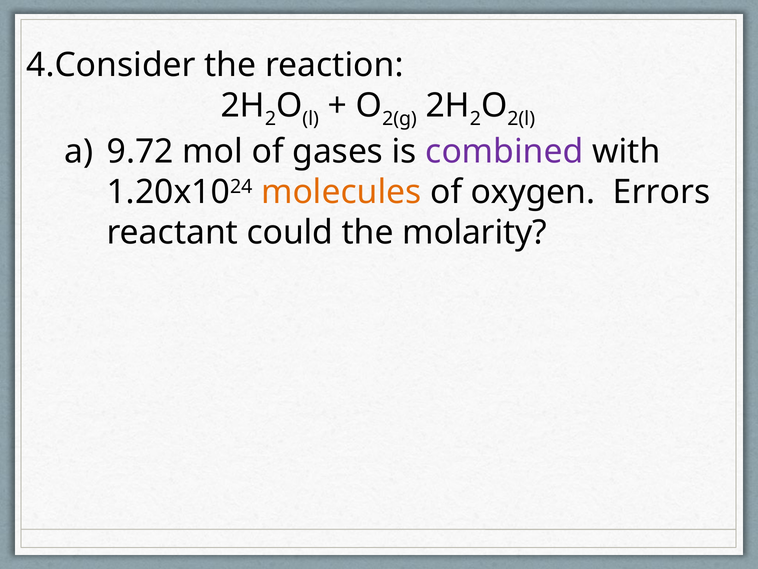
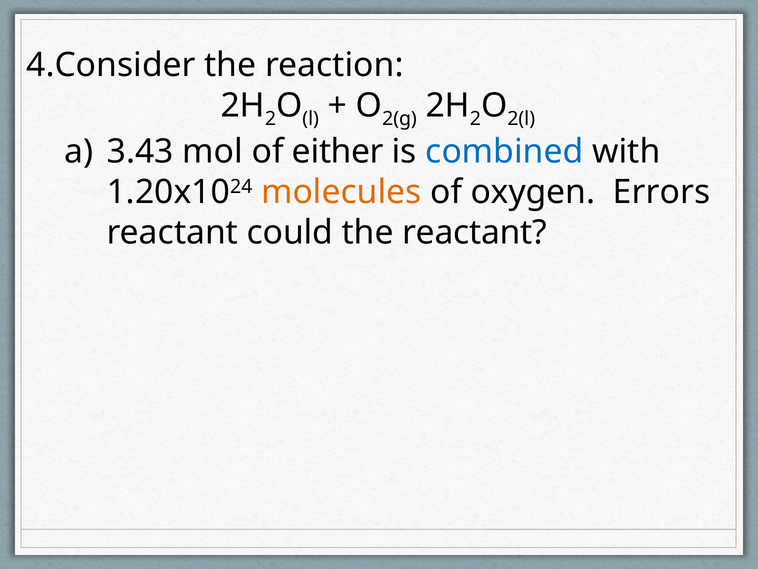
9.72: 9.72 -> 3.43 (140, 152)
gases: gases -> either (338, 152)
combined colour: purple -> blue (504, 152)
the molarity: molarity -> reactant (474, 232)
